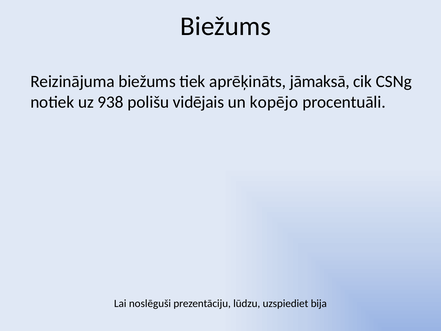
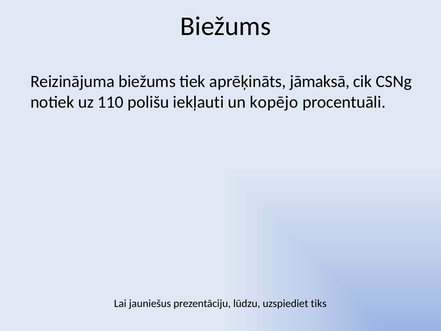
938: 938 -> 110 (111, 102)
vidējais: vidējais -> iekļauti (198, 102)
noslēguši: noslēguši -> jauniešus (150, 303)
bija: bija -> tiks (319, 303)
